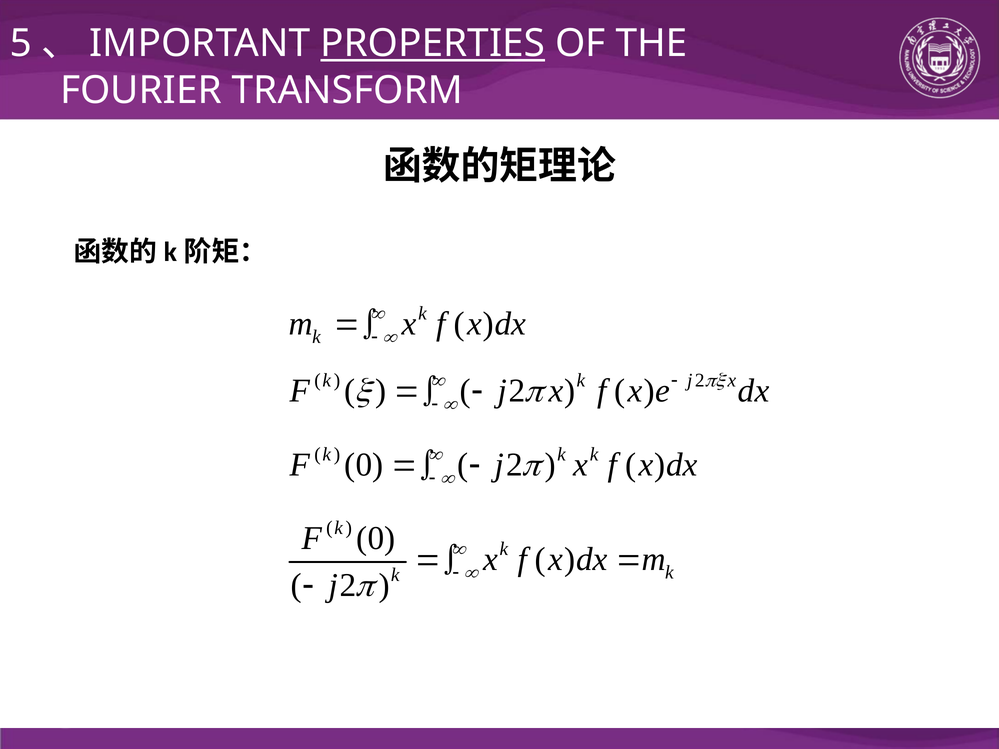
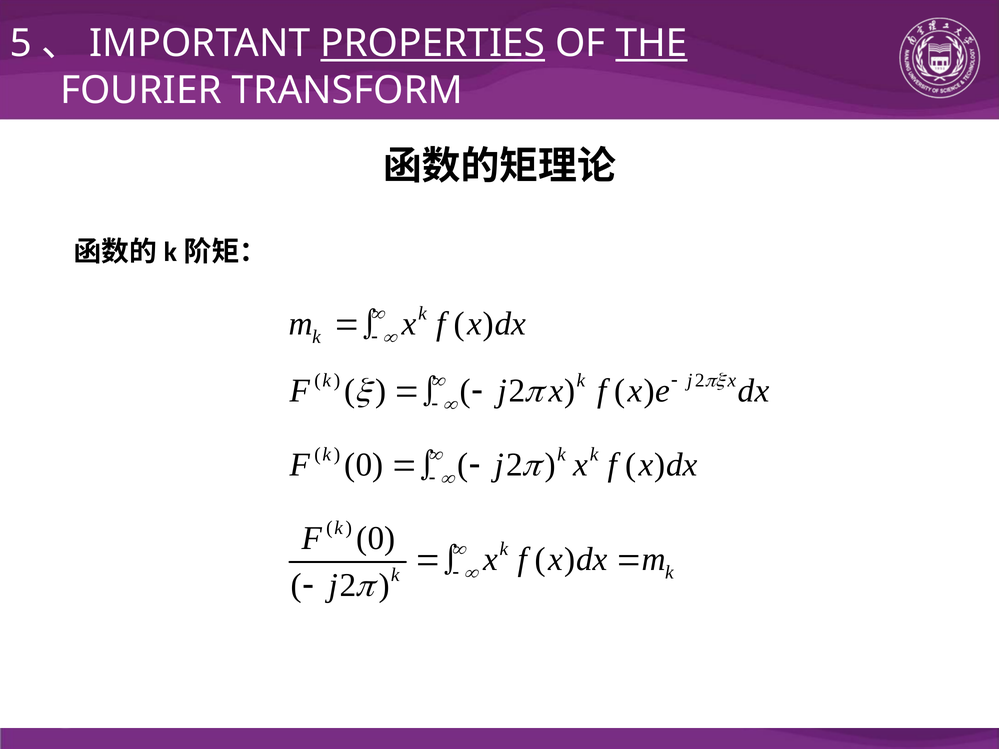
THE underline: none -> present (652, 44)
